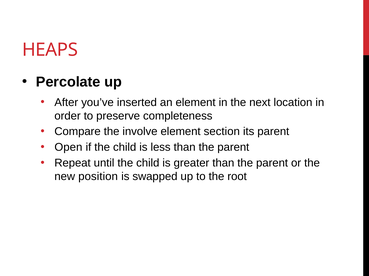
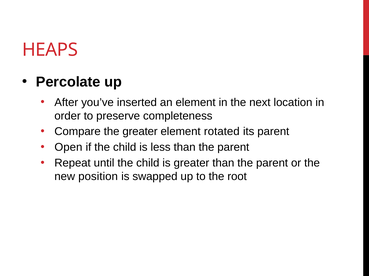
the involve: involve -> greater (140, 132)
section: section -> rotated (222, 132)
